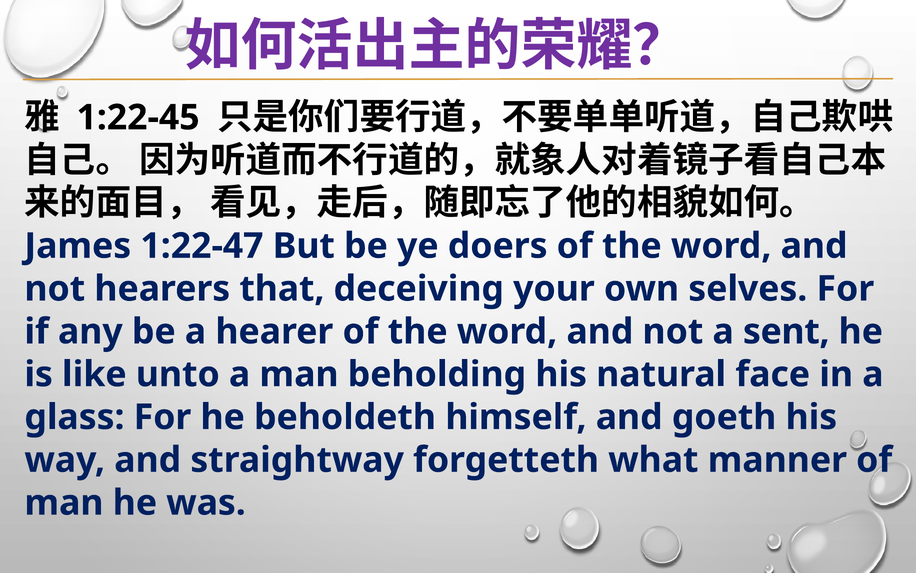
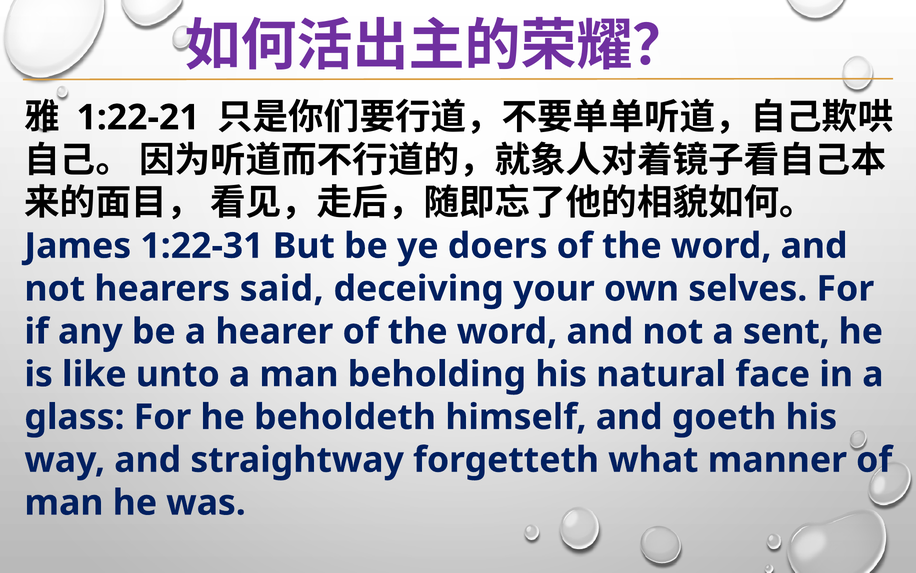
1:22-45: 1:22-45 -> 1:22-21 (138, 117)
1:22-47: 1:22-47 -> 1:22-31 (202, 246)
that: that -> said (282, 289)
